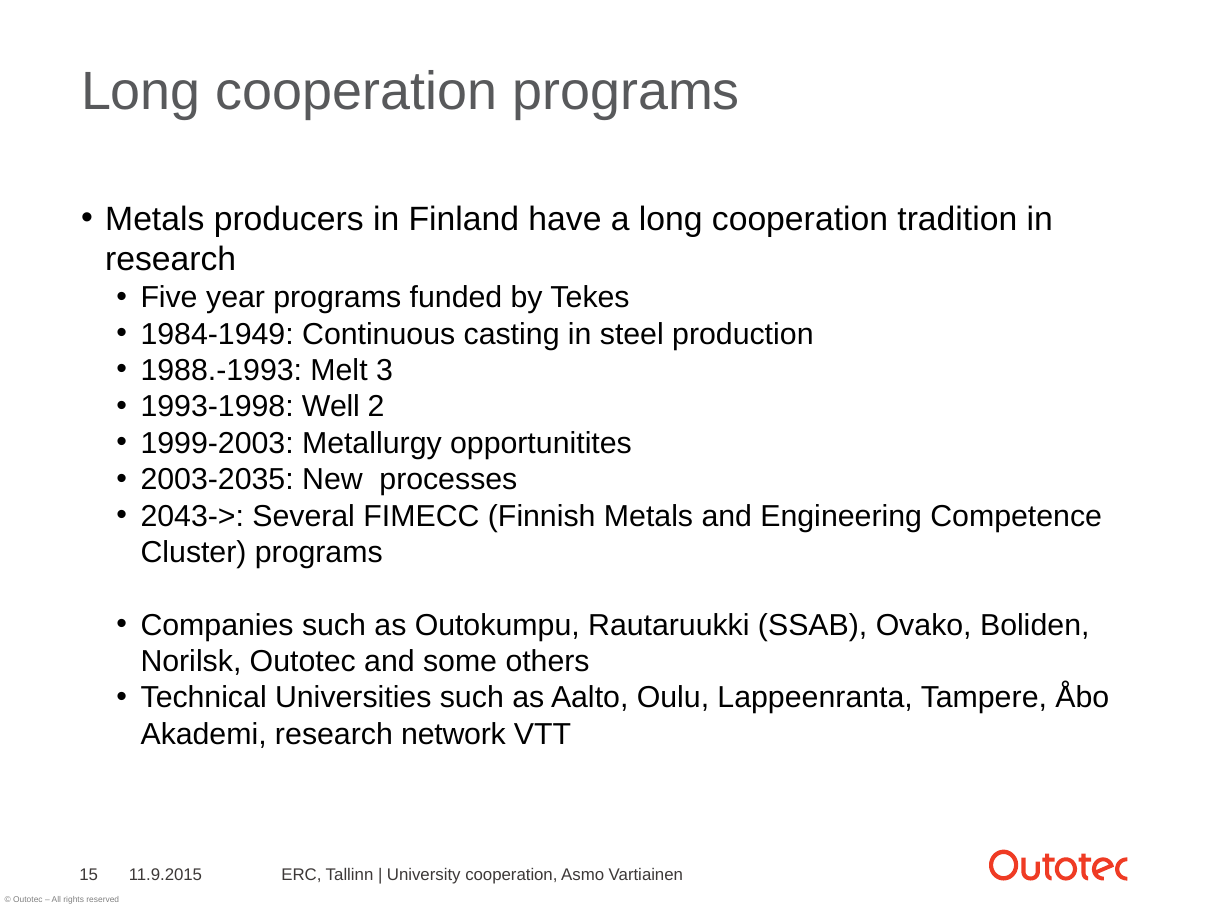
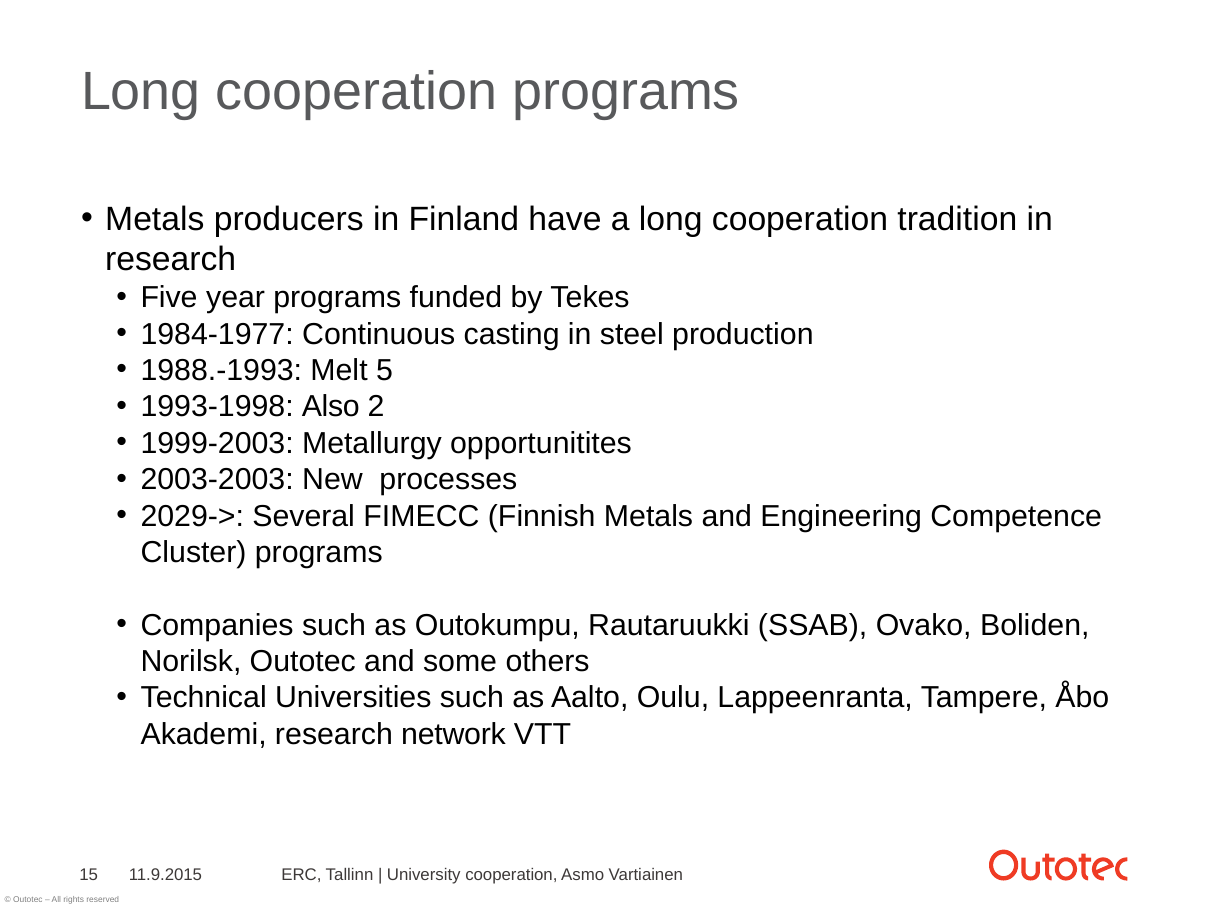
1984-1949: 1984-1949 -> 1984-1977 (217, 334)
3: 3 -> 5 (384, 371)
Well: Well -> Also (331, 407)
2003-2035: 2003-2035 -> 2003-2003 (217, 480)
2043->: 2043-> -> 2029-> (192, 516)
